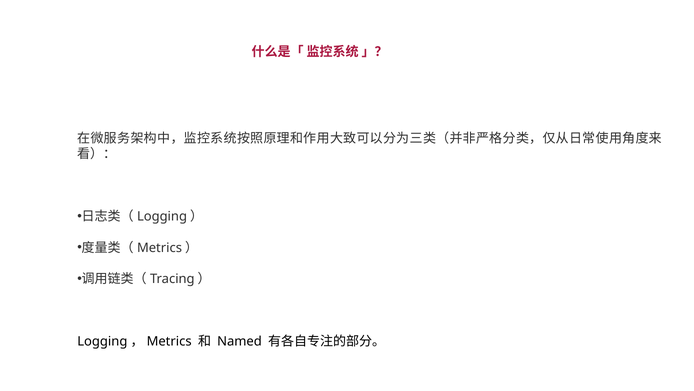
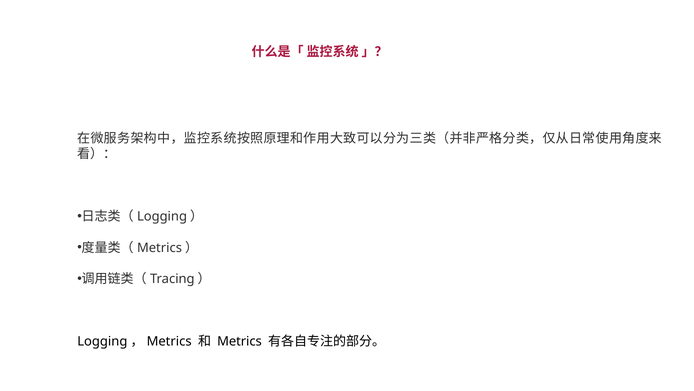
Named: Named -> Metrics (239, 341)
